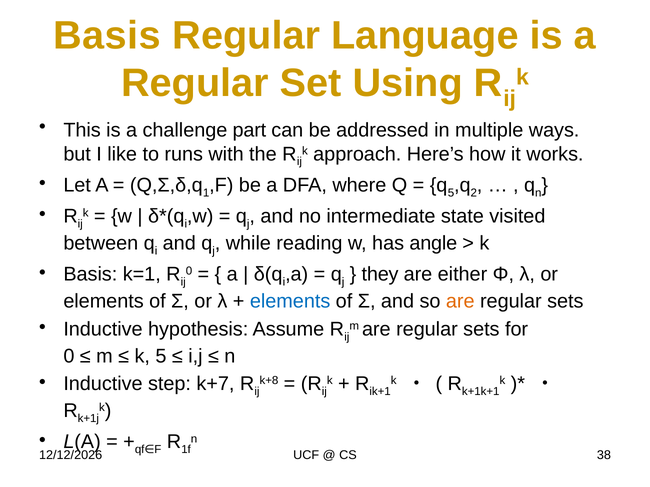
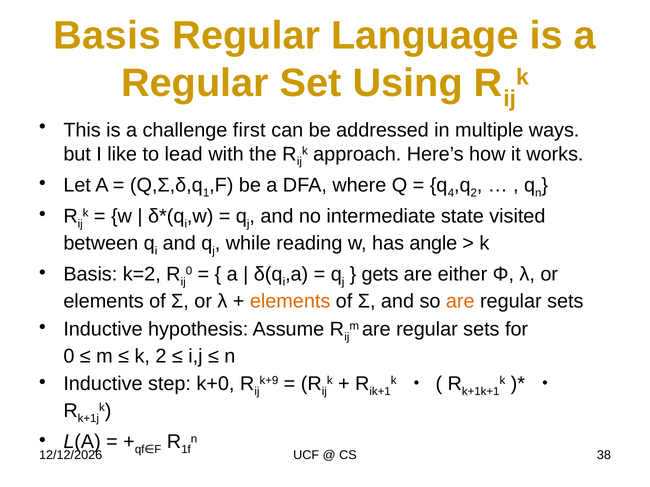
part: part -> first (249, 130)
runs: runs -> lead (184, 154)
q 5: 5 -> 4 (451, 193)
k=1: k=1 -> k=2 (142, 274)
they: they -> gets (380, 274)
elements colour: blue -> orange (290, 302)
k 5: 5 -> 2 (161, 356)
k+7: k+7 -> k+0 (215, 384)
k+8: k+8 -> k+9 (269, 381)
